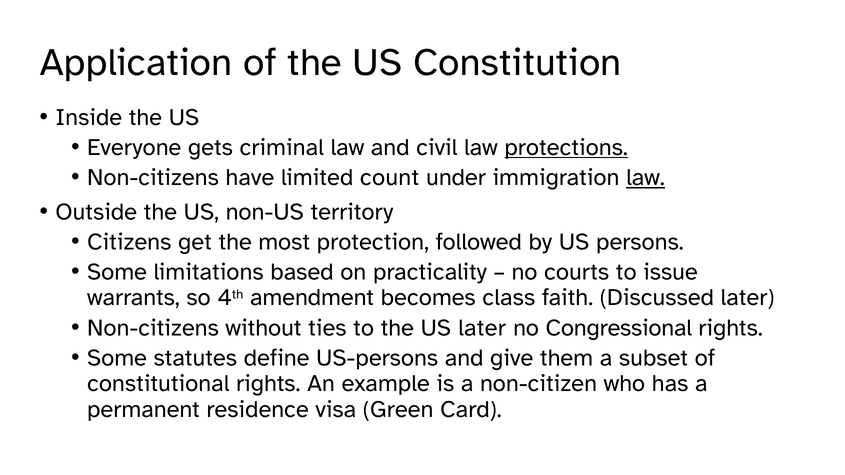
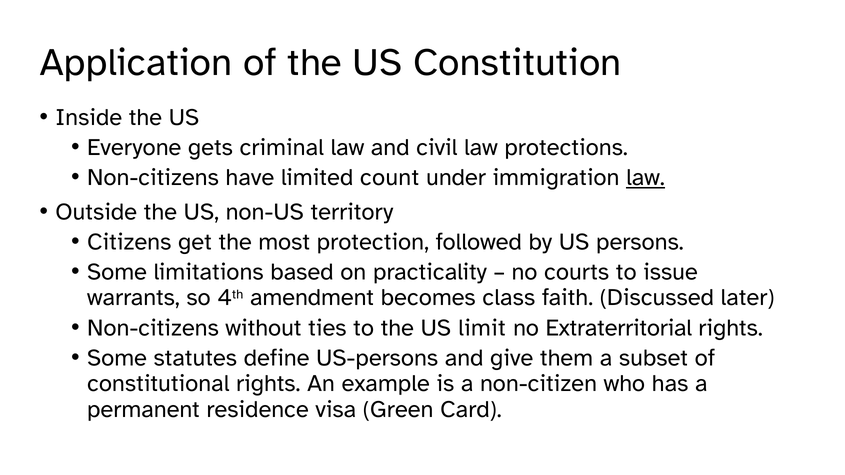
protections underline: present -> none (566, 147)
US later: later -> limit (482, 328)
Congressional: Congressional -> Extraterritorial (619, 328)
